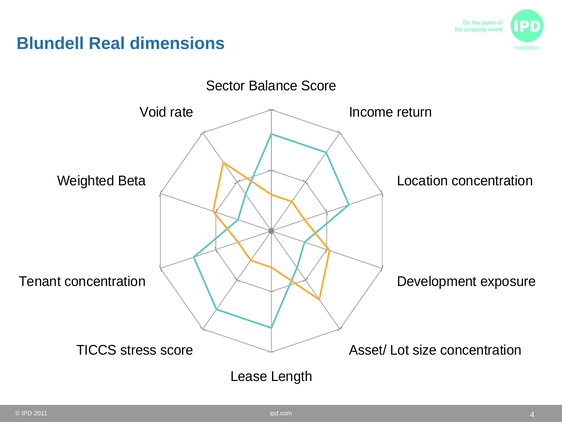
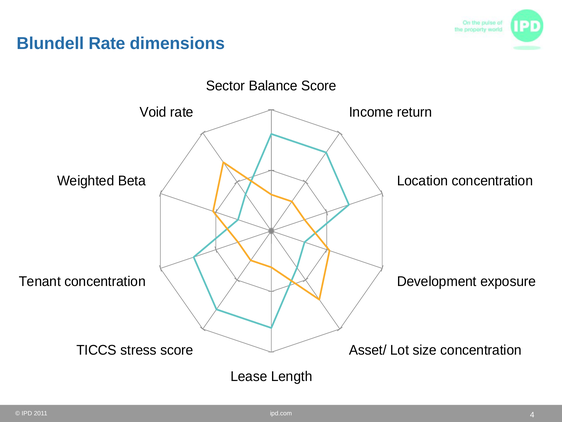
Blundell Real: Real -> Rate (107, 44)
